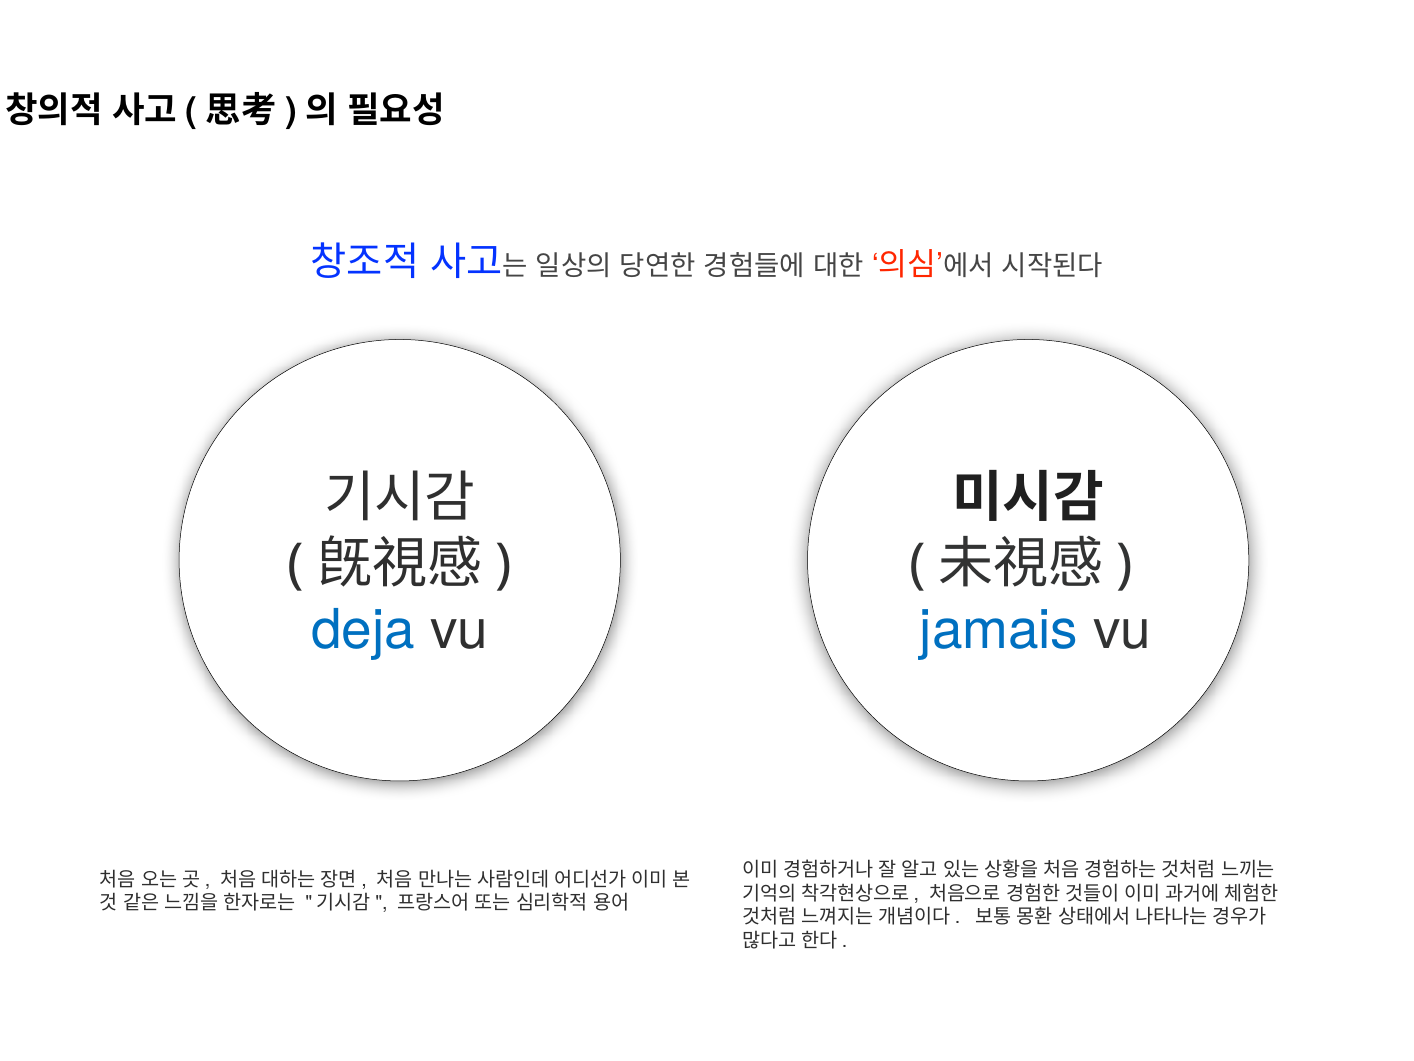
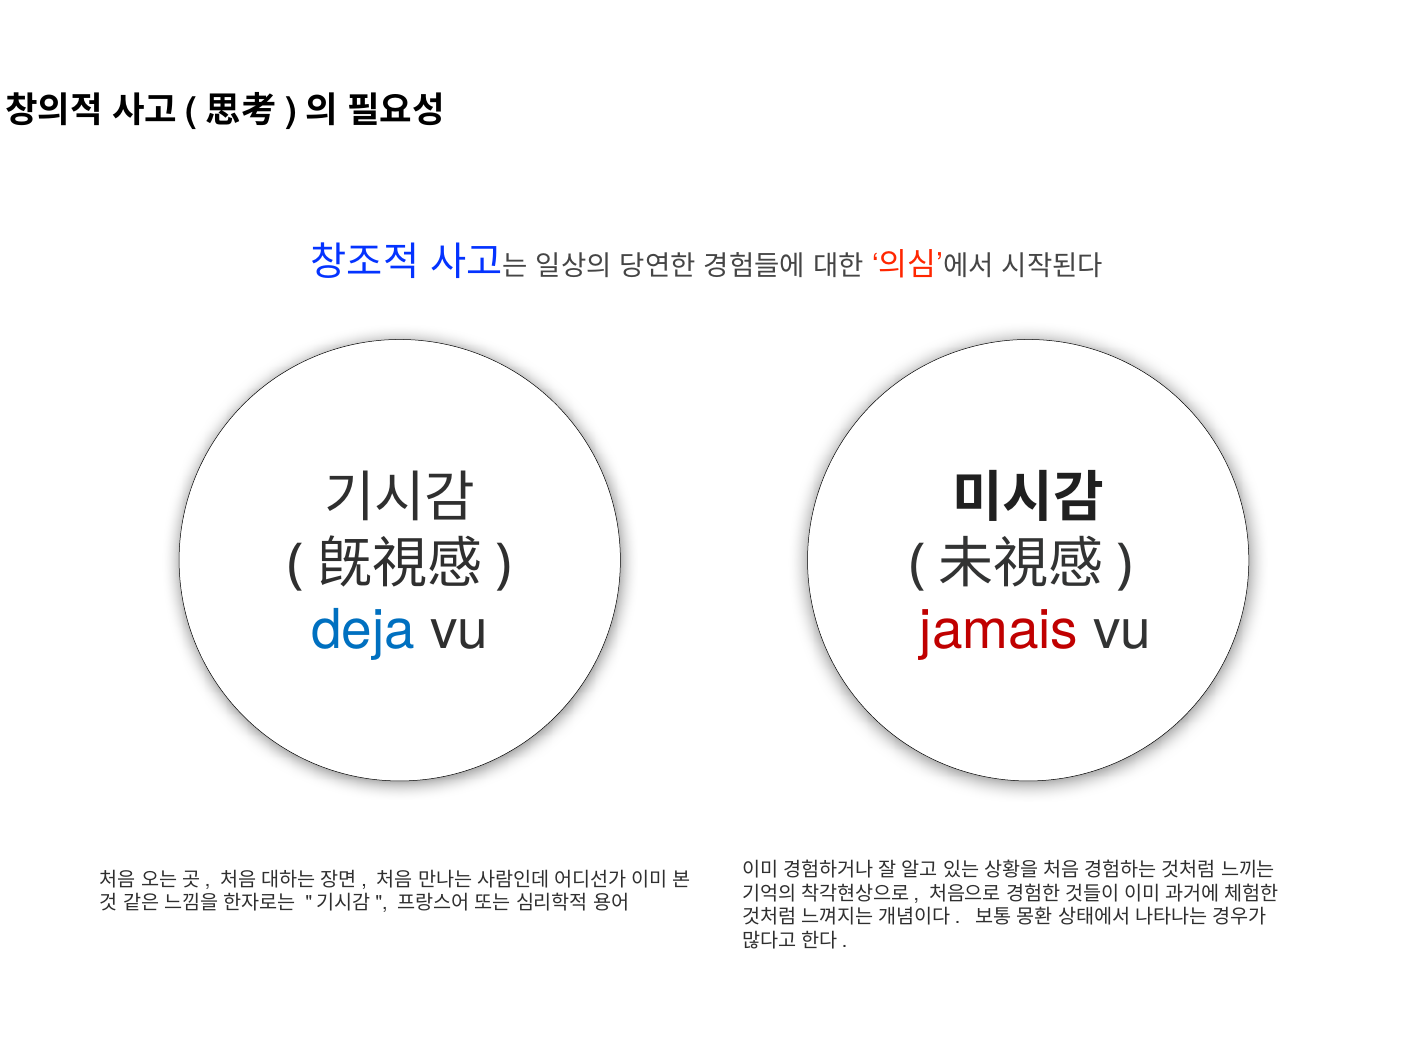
jamais colour: blue -> red (999, 630)
